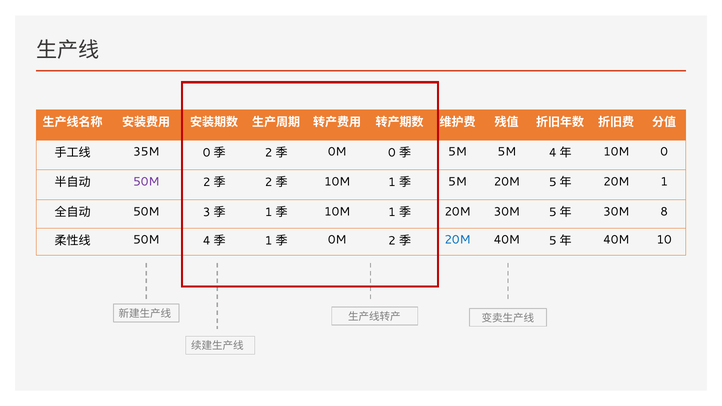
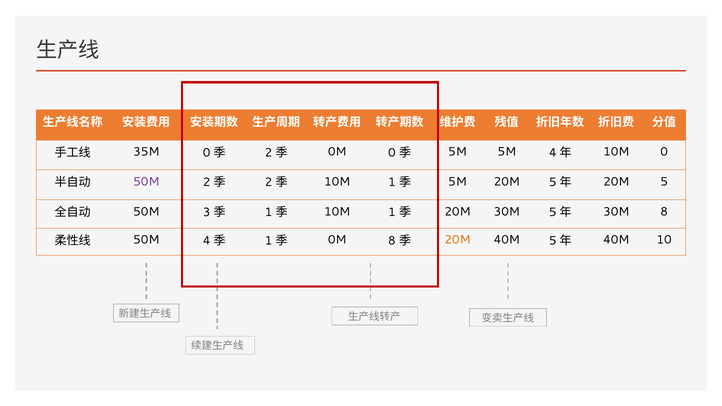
1: 1 -> 5 (664, 182)
0M 2: 2 -> 8 (392, 241)
20M colour: blue -> orange (458, 240)
